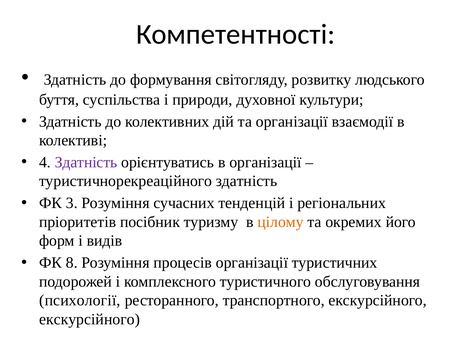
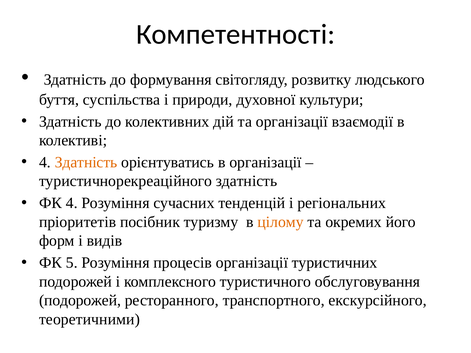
Здатність colour: purple -> orange (86, 162)
ФК 3: 3 -> 4 (72, 203)
8: 8 -> 5 (72, 263)
психології: психології -> подорожей (80, 301)
екскурсійного: екскурсійного -> теоретичними (89, 319)
